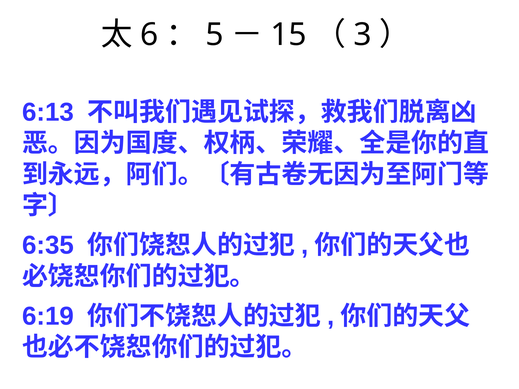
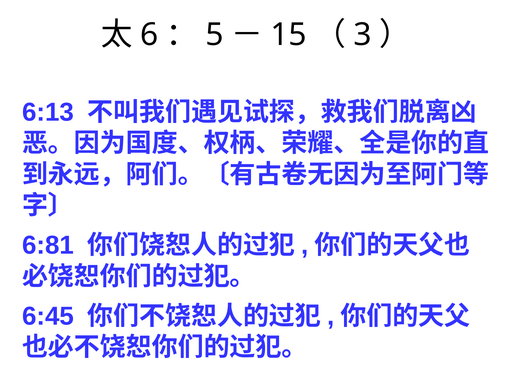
6:35: 6:35 -> 6:81 (48, 246)
6:19: 6:19 -> 6:45 (48, 316)
